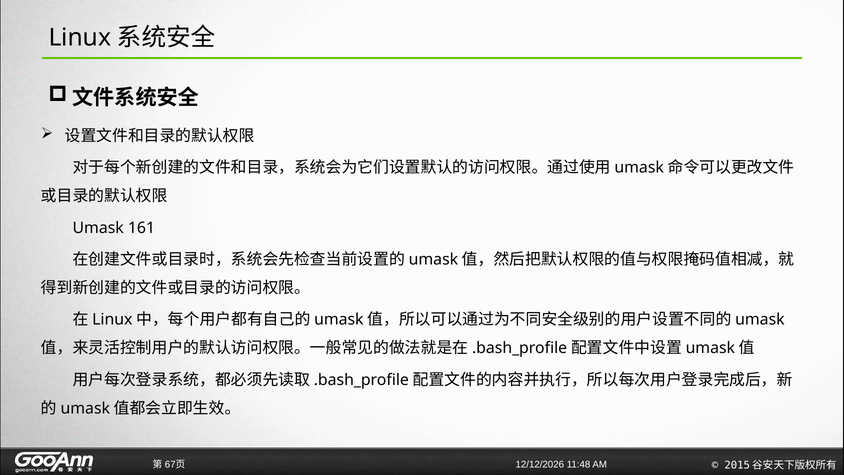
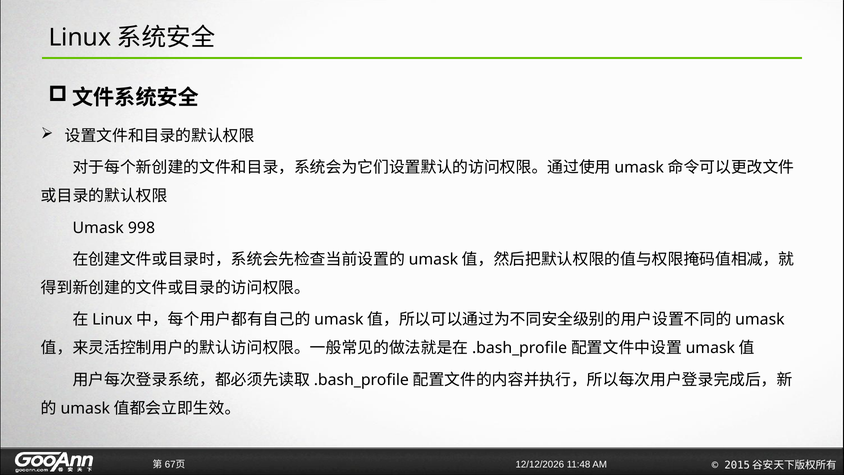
161: 161 -> 998 (142, 228)
